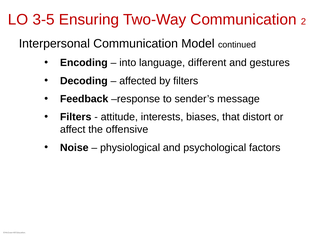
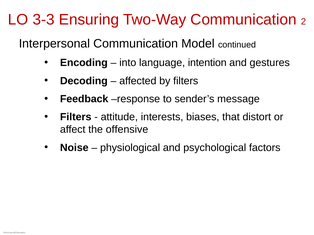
3-5: 3-5 -> 3-3 (44, 20)
different: different -> intention (207, 63)
